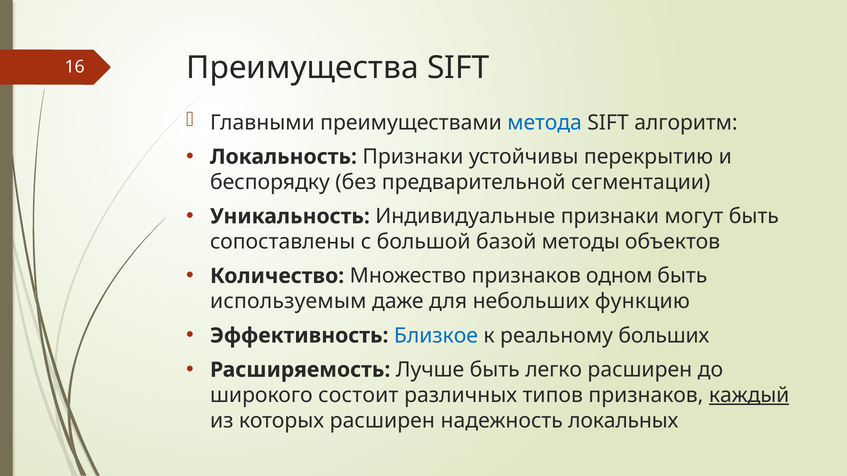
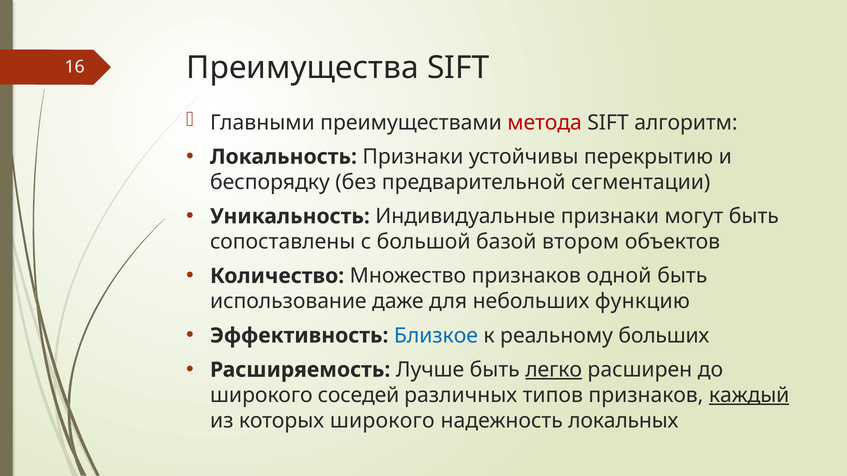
метода colour: blue -> red (545, 123)
методы: методы -> втором (581, 242)
одном: одном -> одной (619, 276)
используемым: используемым -> использование (288, 302)
легко underline: none -> present (554, 370)
состоит: состоит -> соседей (359, 396)
которых расширен: расширен -> широкого (382, 421)
